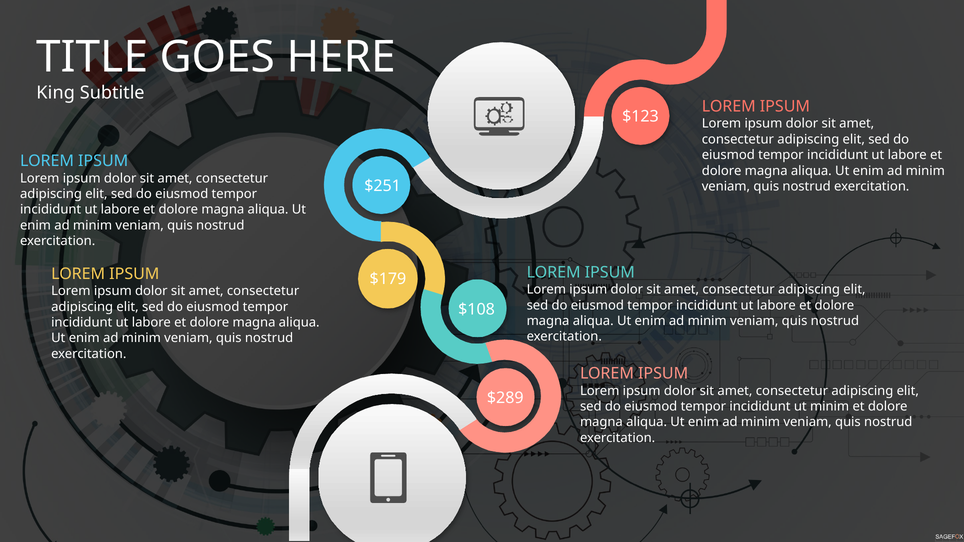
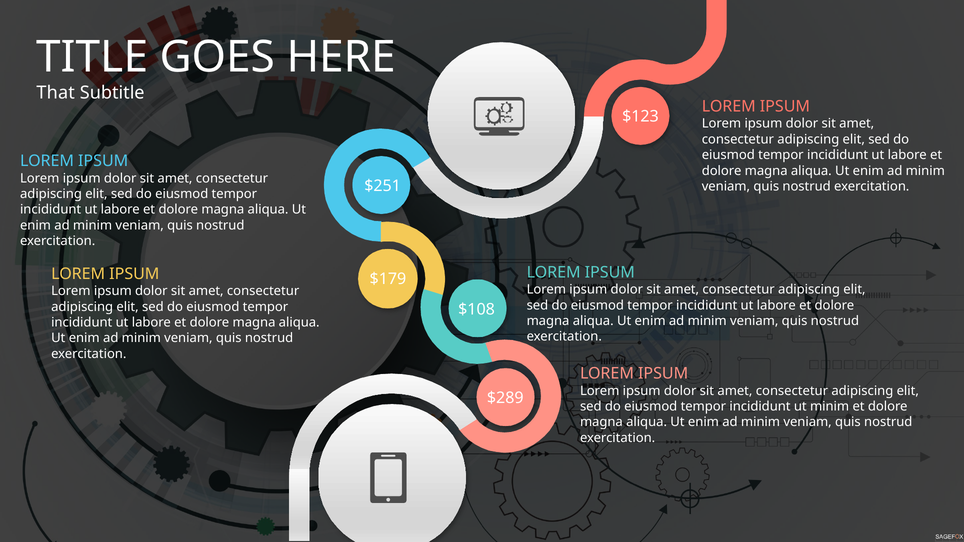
King: King -> That (56, 93)
